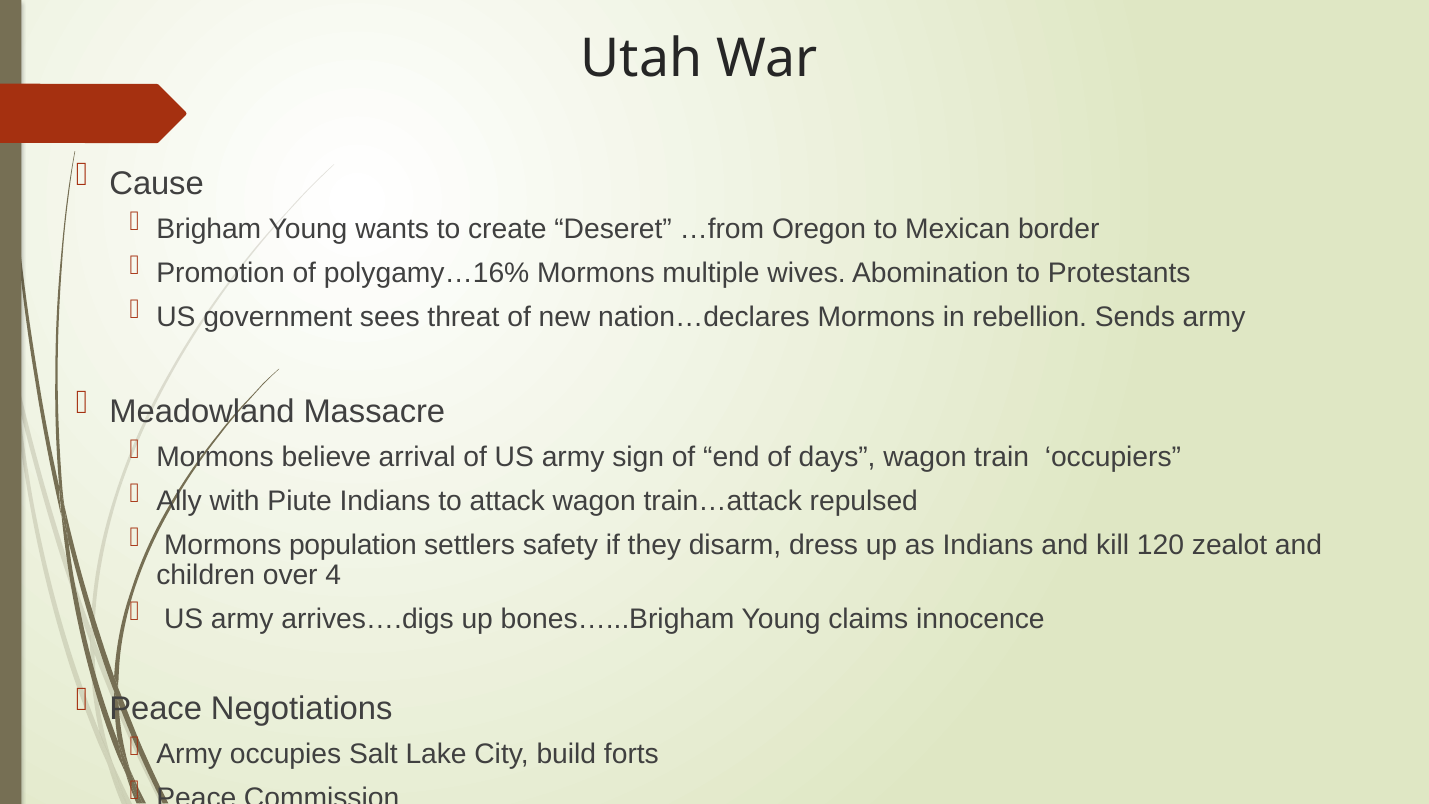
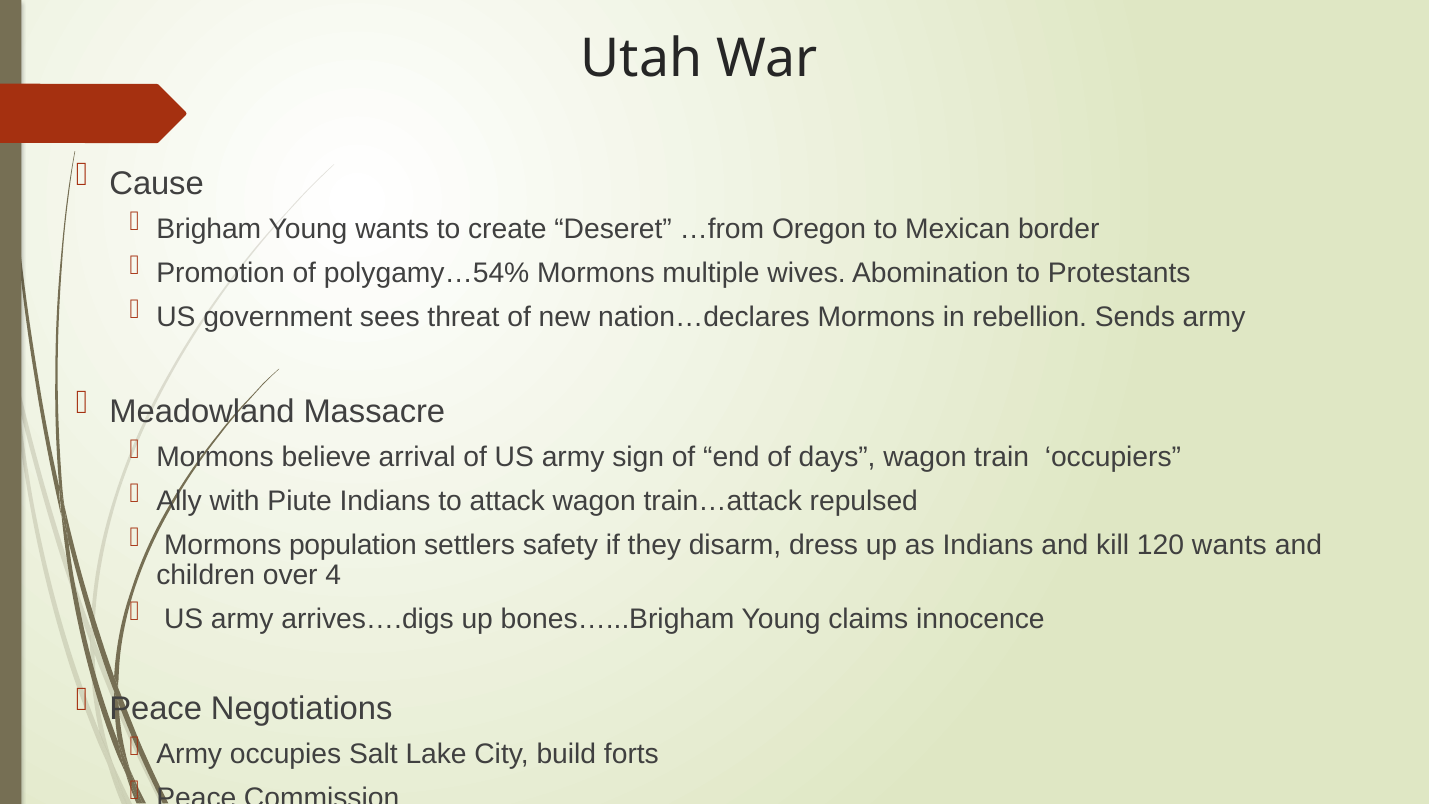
polygamy…16%: polygamy…16% -> polygamy…54% (427, 273)
120 zealot: zealot -> wants (1229, 545)
